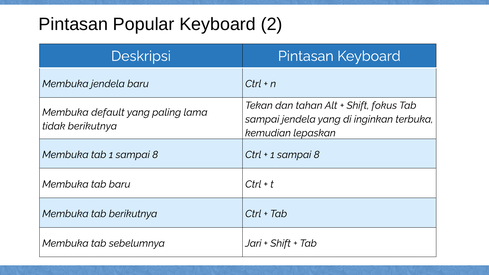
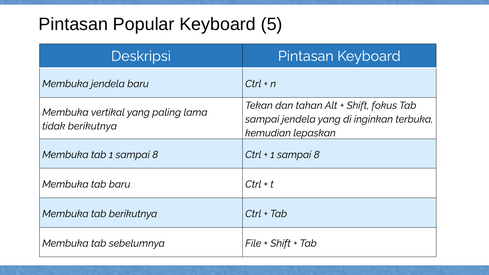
2: 2 -> 5 (272, 24)
default: default -> vertikal (108, 112)
Jari: Jari -> File (253, 243)
